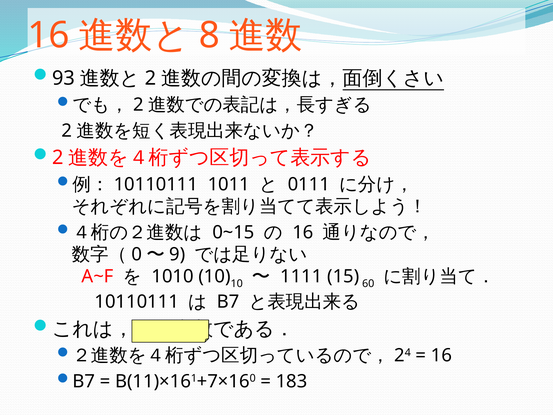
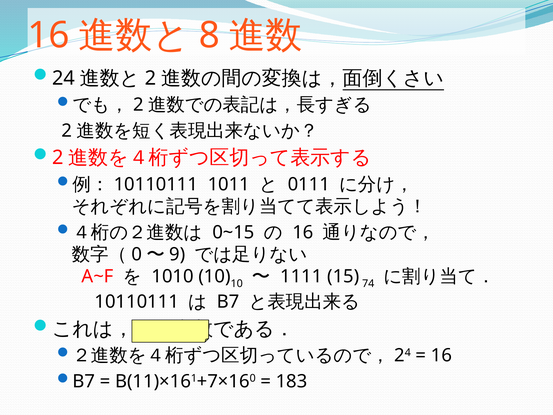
93: 93 -> 24 (63, 78)
60: 60 -> 74 (368, 284)
